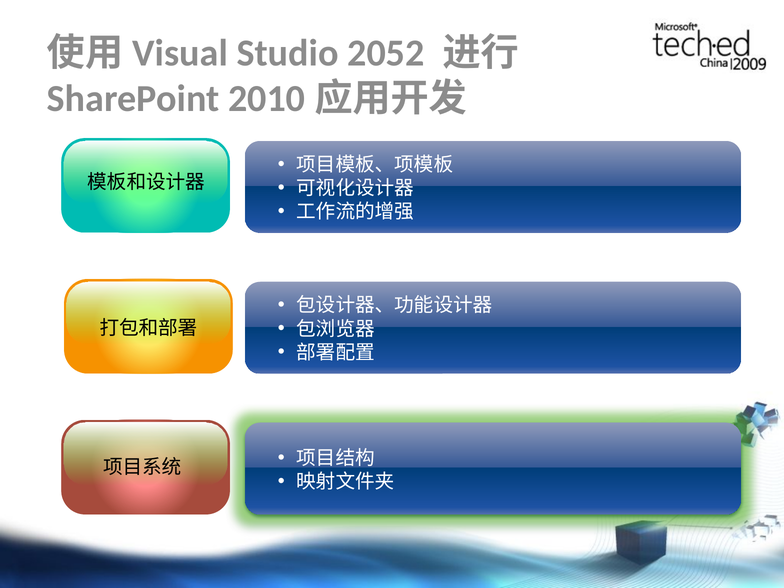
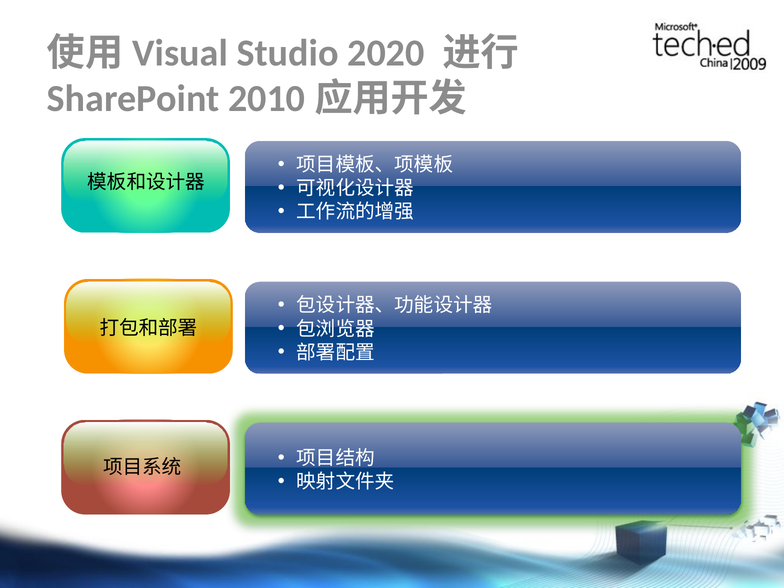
2052: 2052 -> 2020 (386, 53)
